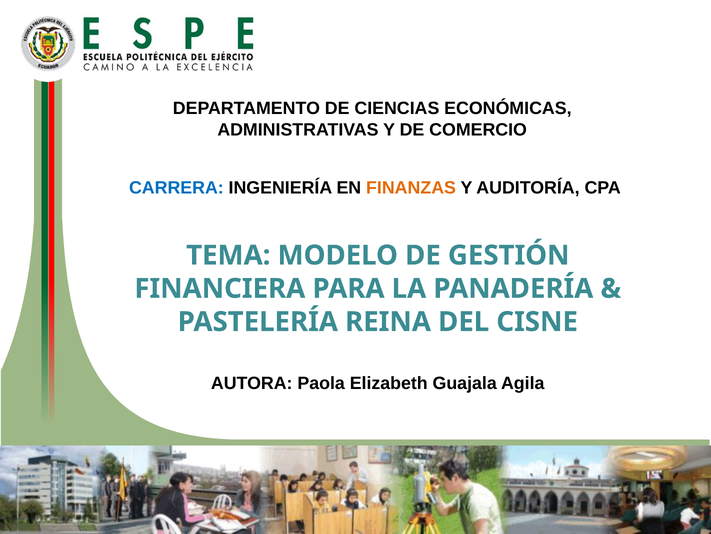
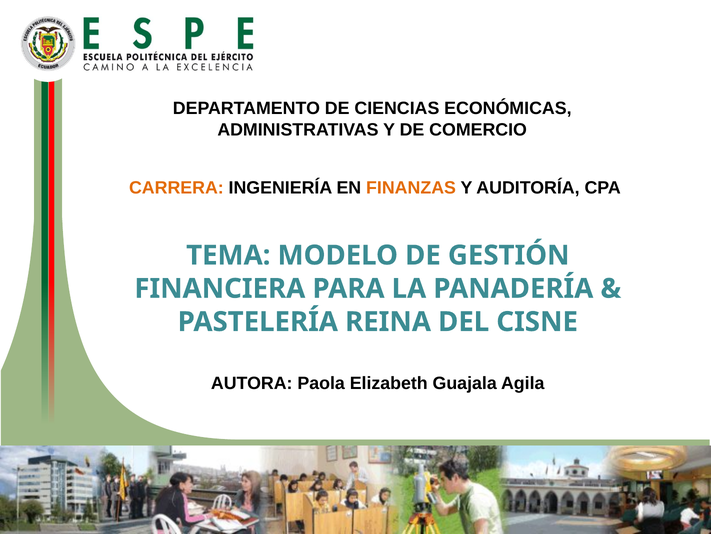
CARRERA colour: blue -> orange (176, 188)
